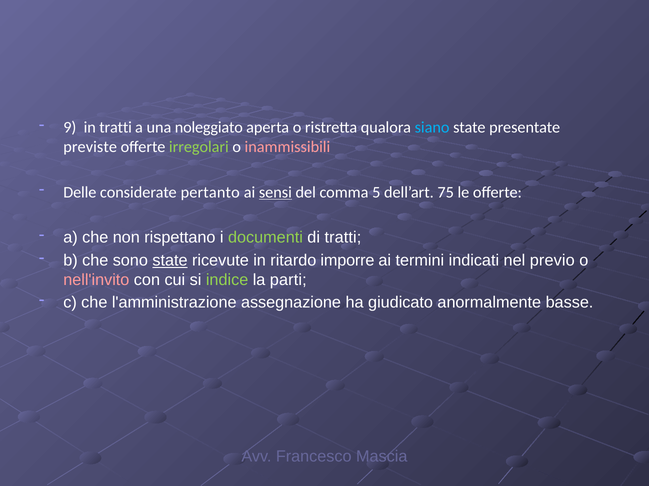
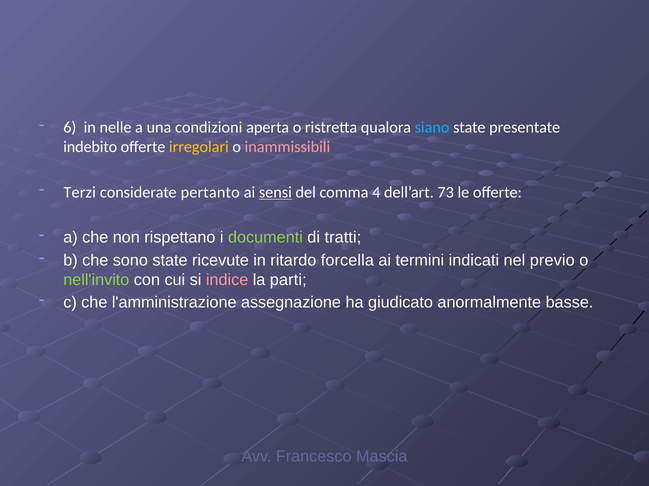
9: 9 -> 6 (70, 128)
in tratti: tratti -> nelle (116, 128)
noleggiato: noleggiato -> condizioni (209, 128)
previste: previste -> indebito (90, 147)
irregolari colour: light green -> yellow (199, 147)
Delle: Delle -> Terzi (80, 193)
5: 5 -> 4 (376, 193)
75: 75 -> 73 (446, 193)
state underline: present -> none (170, 261)
imporre: imporre -> forcella (347, 261)
nell'invito colour: pink -> light green (96, 280)
indice colour: light green -> pink (227, 280)
